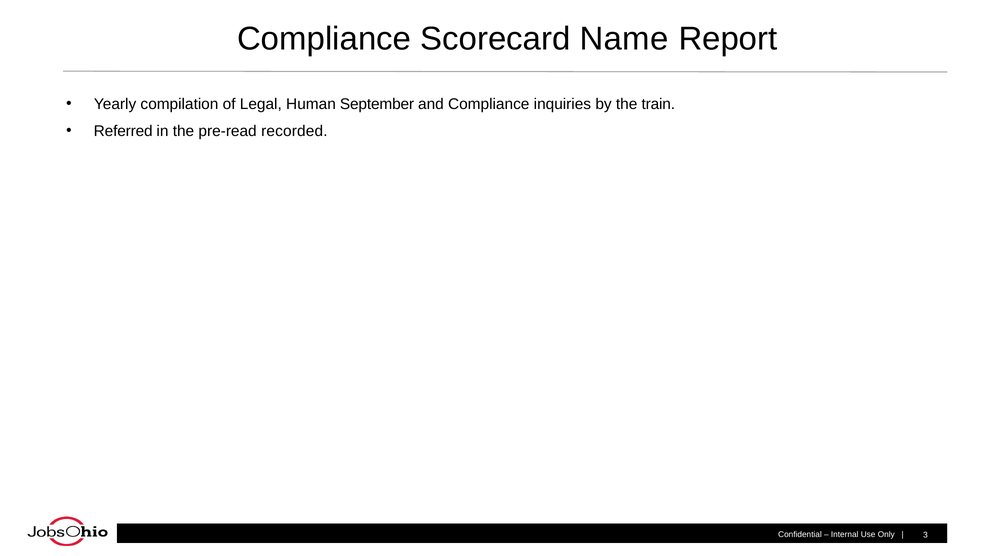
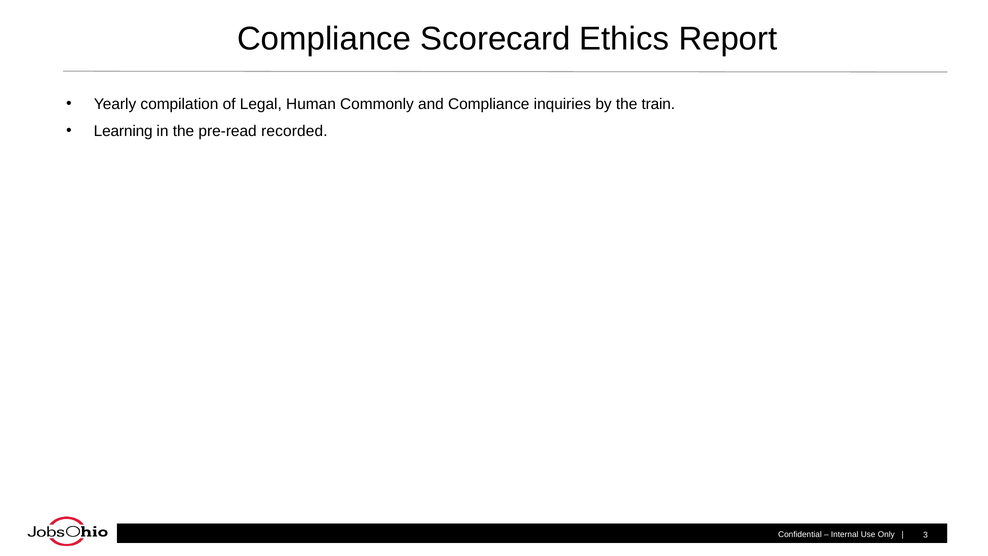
Name: Name -> Ethics (624, 39)
September: September -> Commonly (377, 104)
Referred: Referred -> Learning (123, 131)
